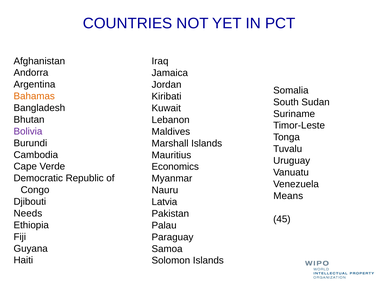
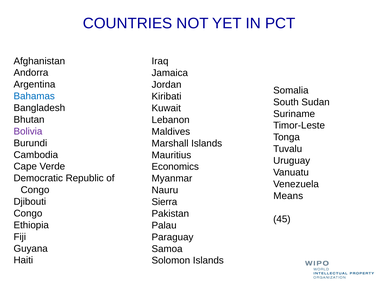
Bahamas colour: orange -> blue (34, 96)
Latvia: Latvia -> Sierra (164, 202)
Needs: Needs -> Congo (28, 214)
